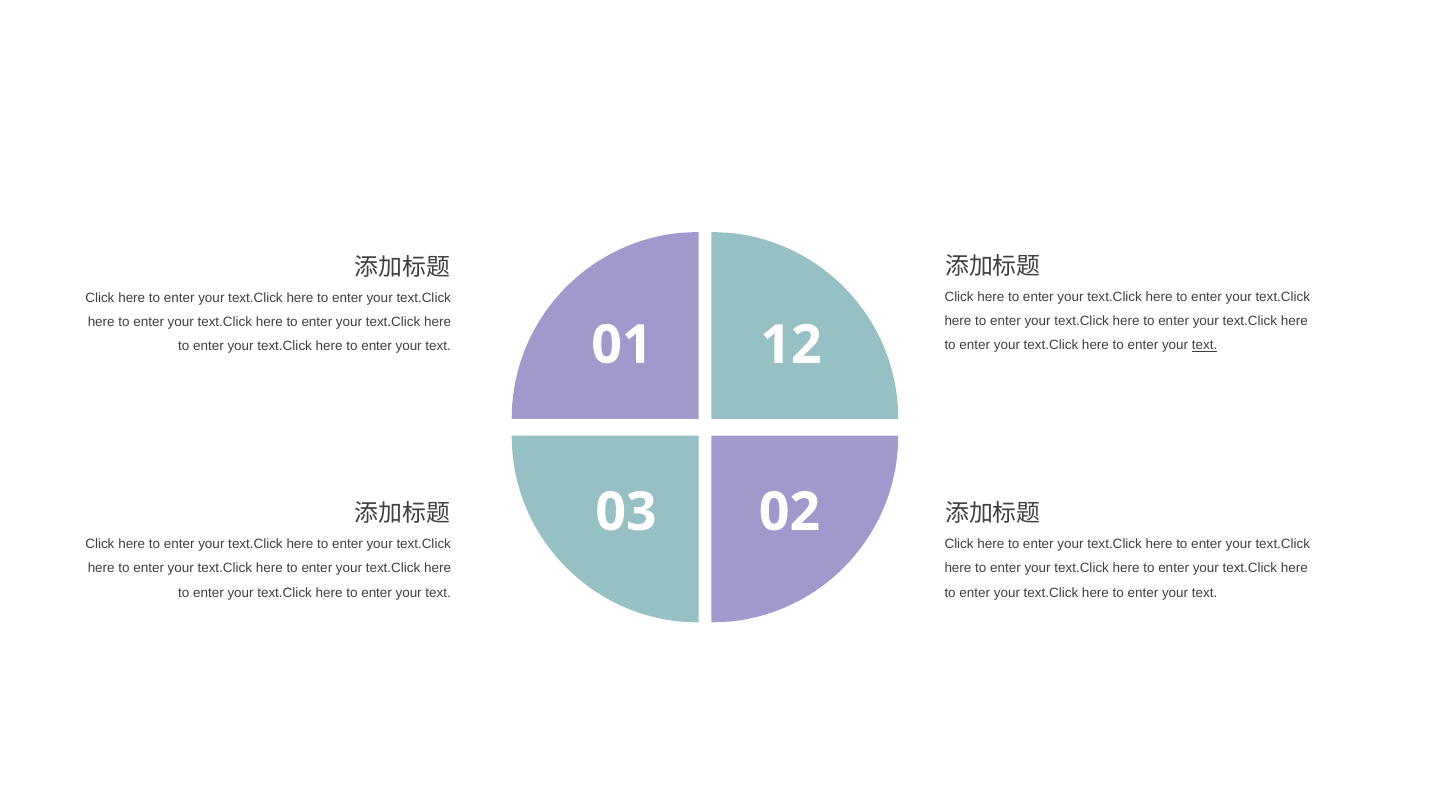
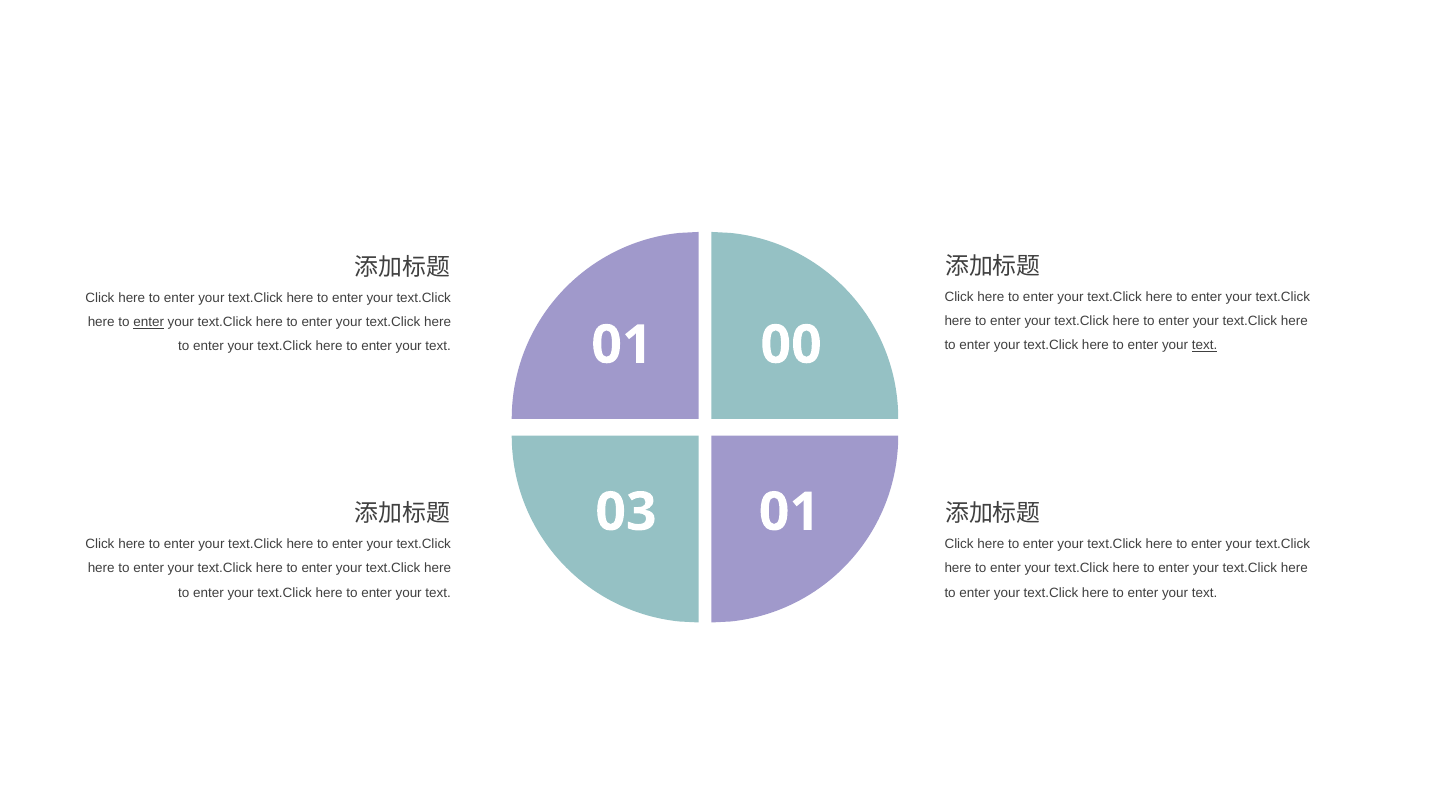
enter underline: none -> present (149, 322)
12: 12 -> 00 (791, 345)
03 02: 02 -> 01 (790, 512)
